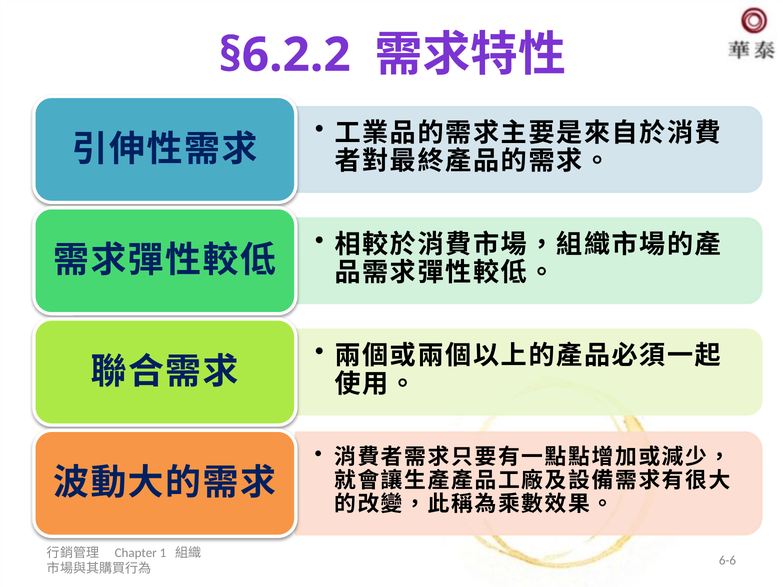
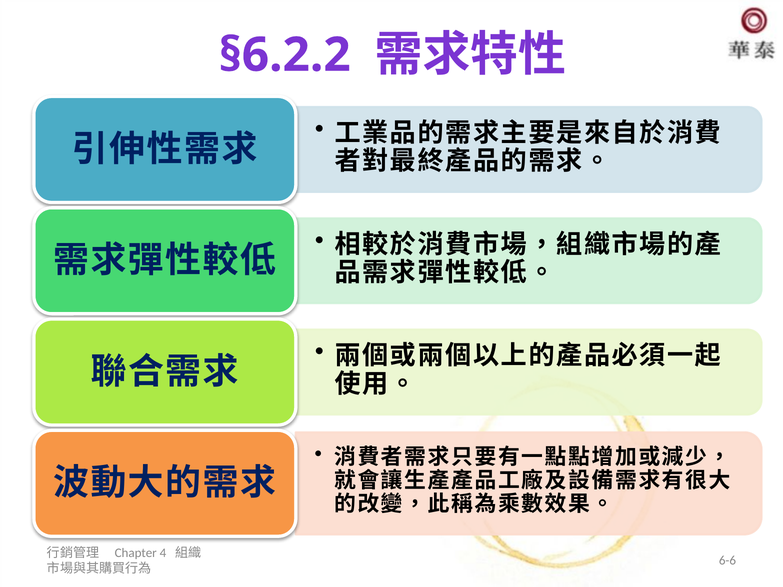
1: 1 -> 4 (163, 553)
